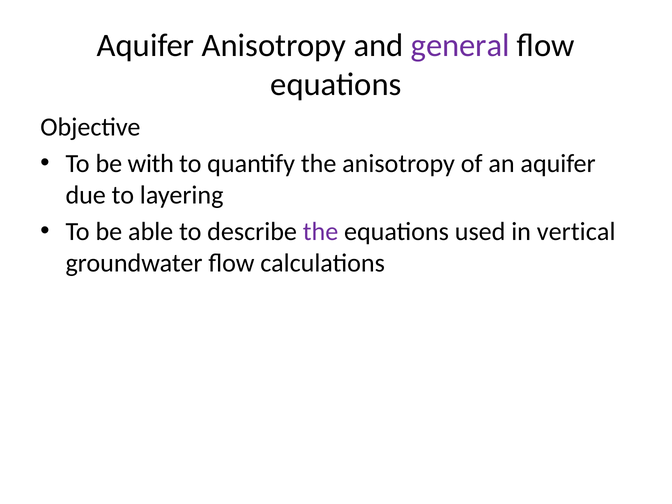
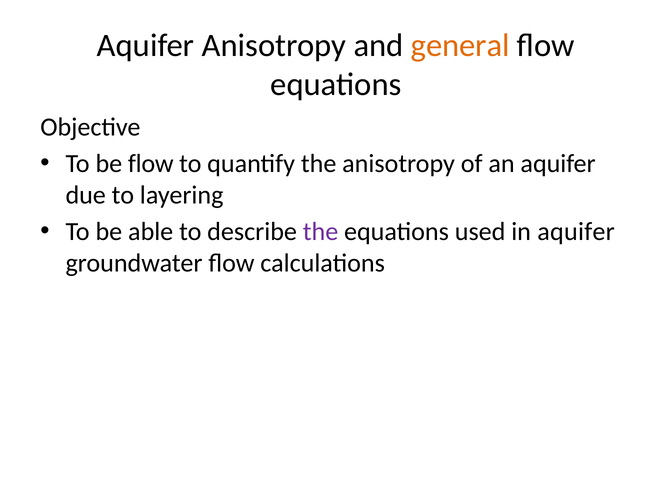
general colour: purple -> orange (460, 45)
be with: with -> flow (151, 164)
in vertical: vertical -> aquifer (576, 232)
